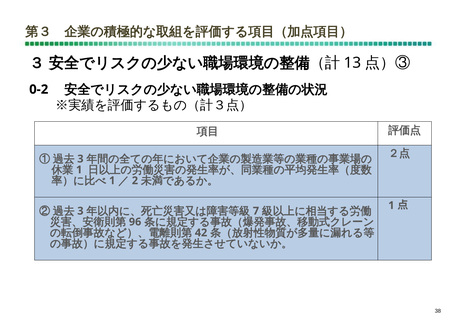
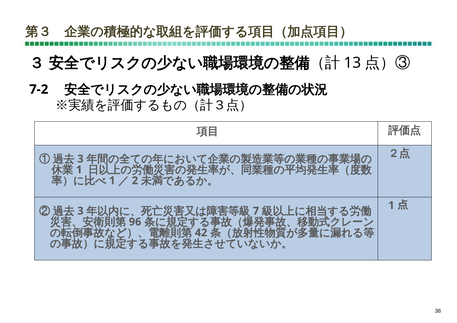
0-2: 0-2 -> 7-2 (39, 89)
